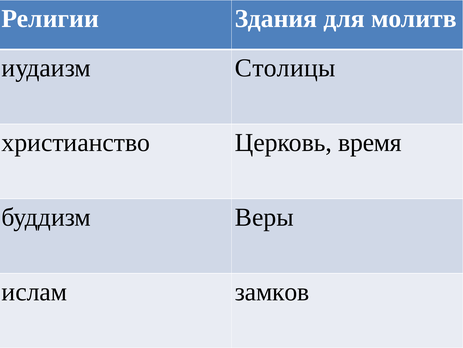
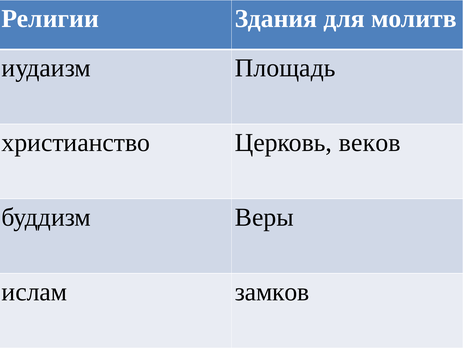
Столицы: Столицы -> Площадь (285, 68)
время: время -> веков (370, 142)
